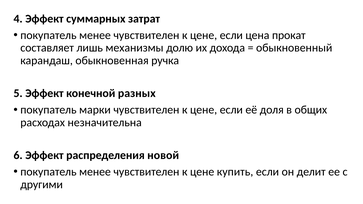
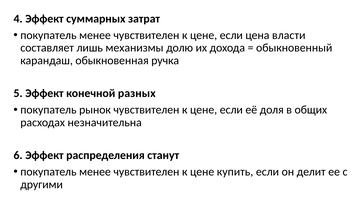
прокат: прокат -> власти (289, 35)
марки: марки -> рынок (95, 110)
новой: новой -> станут (163, 155)
